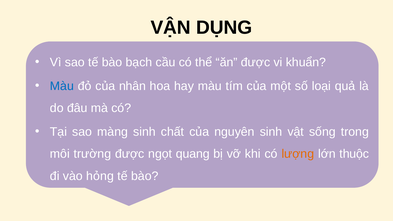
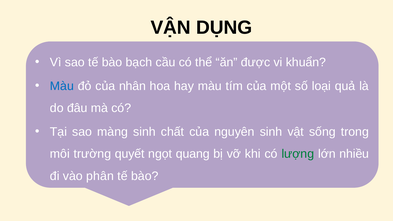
trường được: được -> quyết (130, 154)
lượng colour: orange -> green (298, 154)
thuộc: thuộc -> nhiều (354, 154)
hỏng: hỏng -> phân (100, 176)
